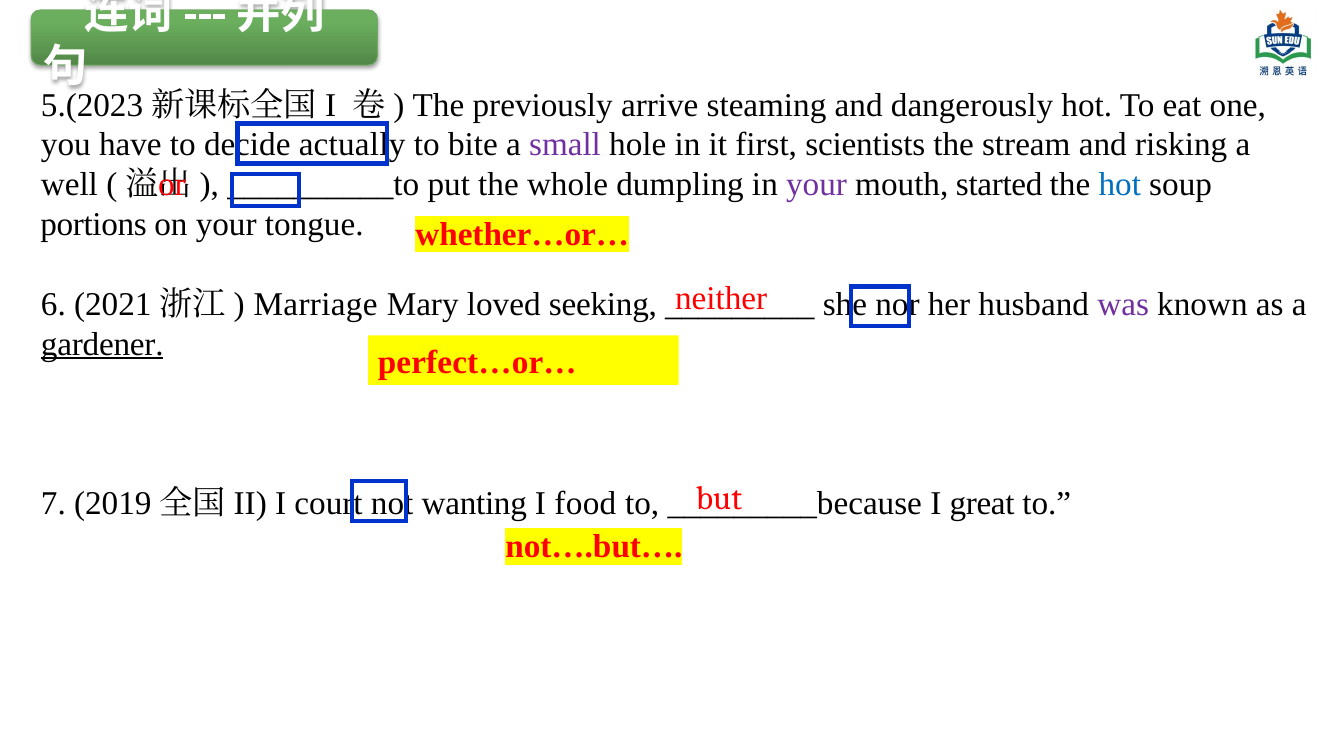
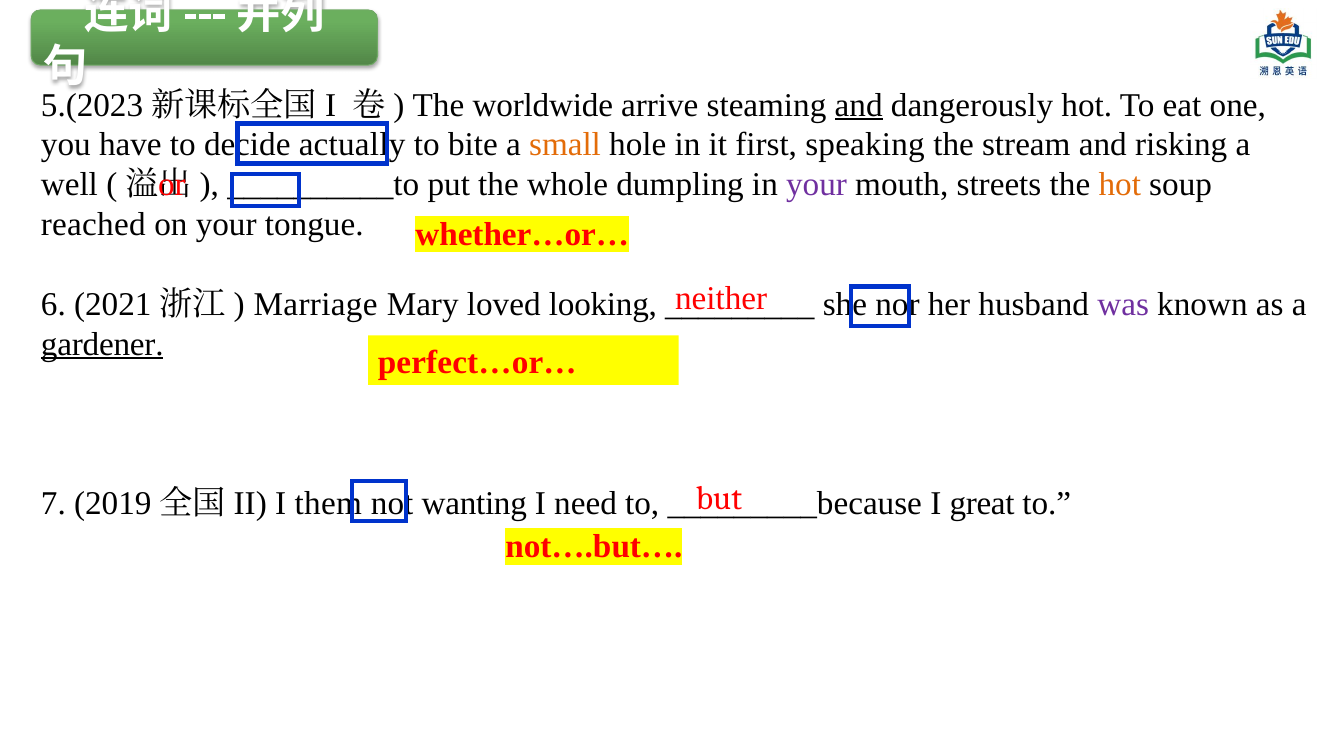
previously: previously -> worldwide (543, 105)
and underline: none -> present (859, 105)
small colour: purple -> orange (565, 145)
scientists: scientists -> speaking (865, 145)
started: started -> streets (999, 185)
hot colour: blue -> orange (1120, 185)
portions: portions -> reached (93, 225)
seeking: seeking -> looking (603, 304)
court: court -> them (328, 504)
food: food -> need (586, 504)
